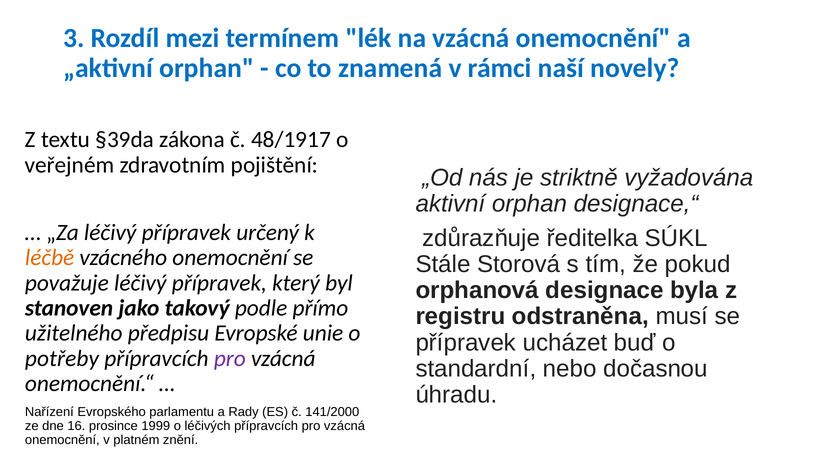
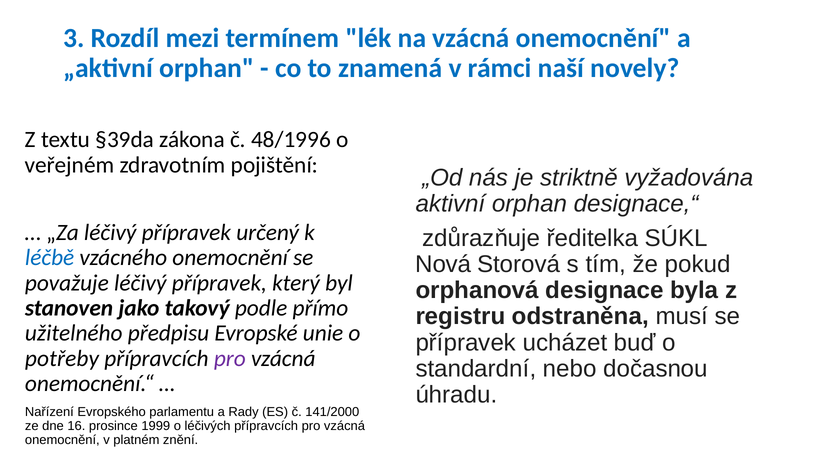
48/1917: 48/1917 -> 48/1996 (291, 140)
léčbě colour: orange -> blue (50, 258)
Stále: Stále -> Nová (443, 265)
